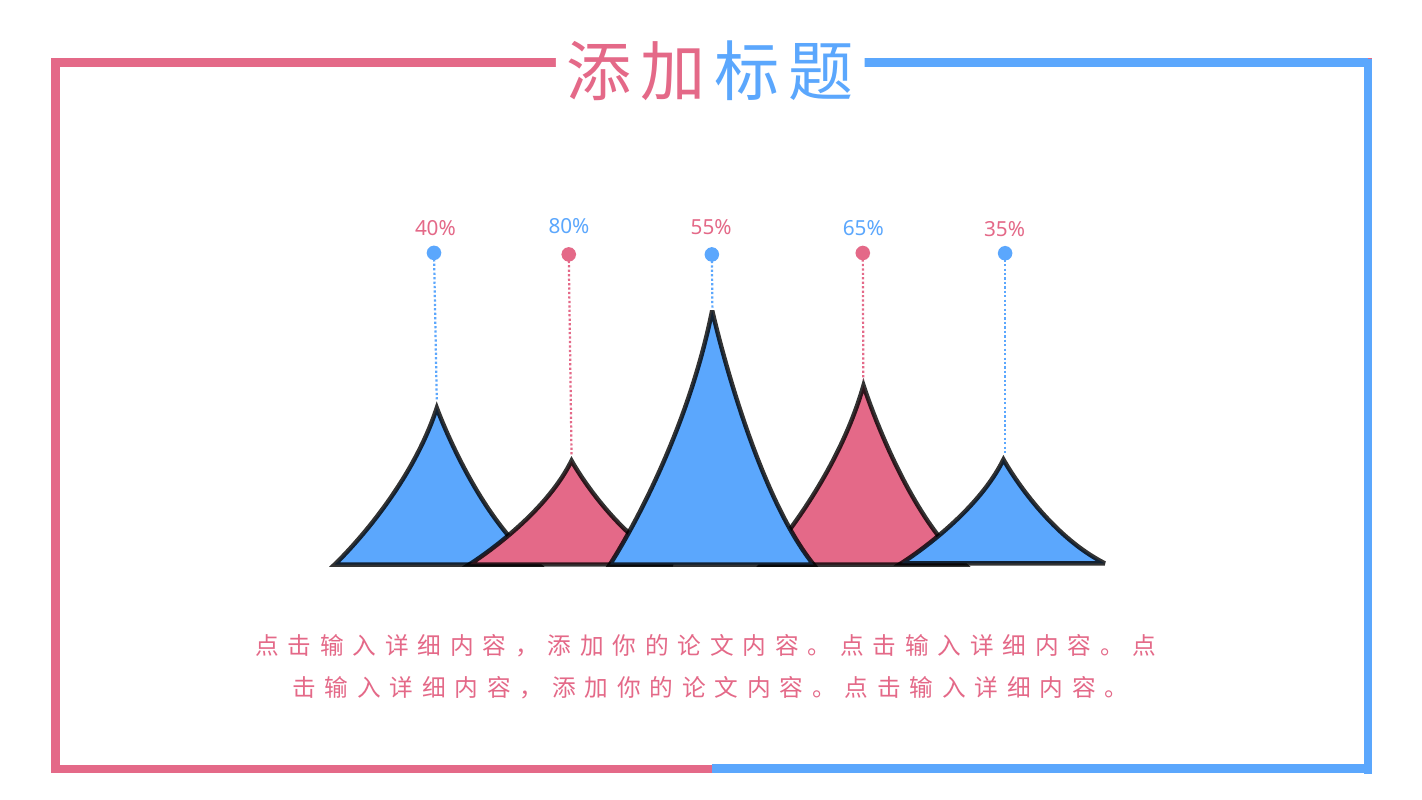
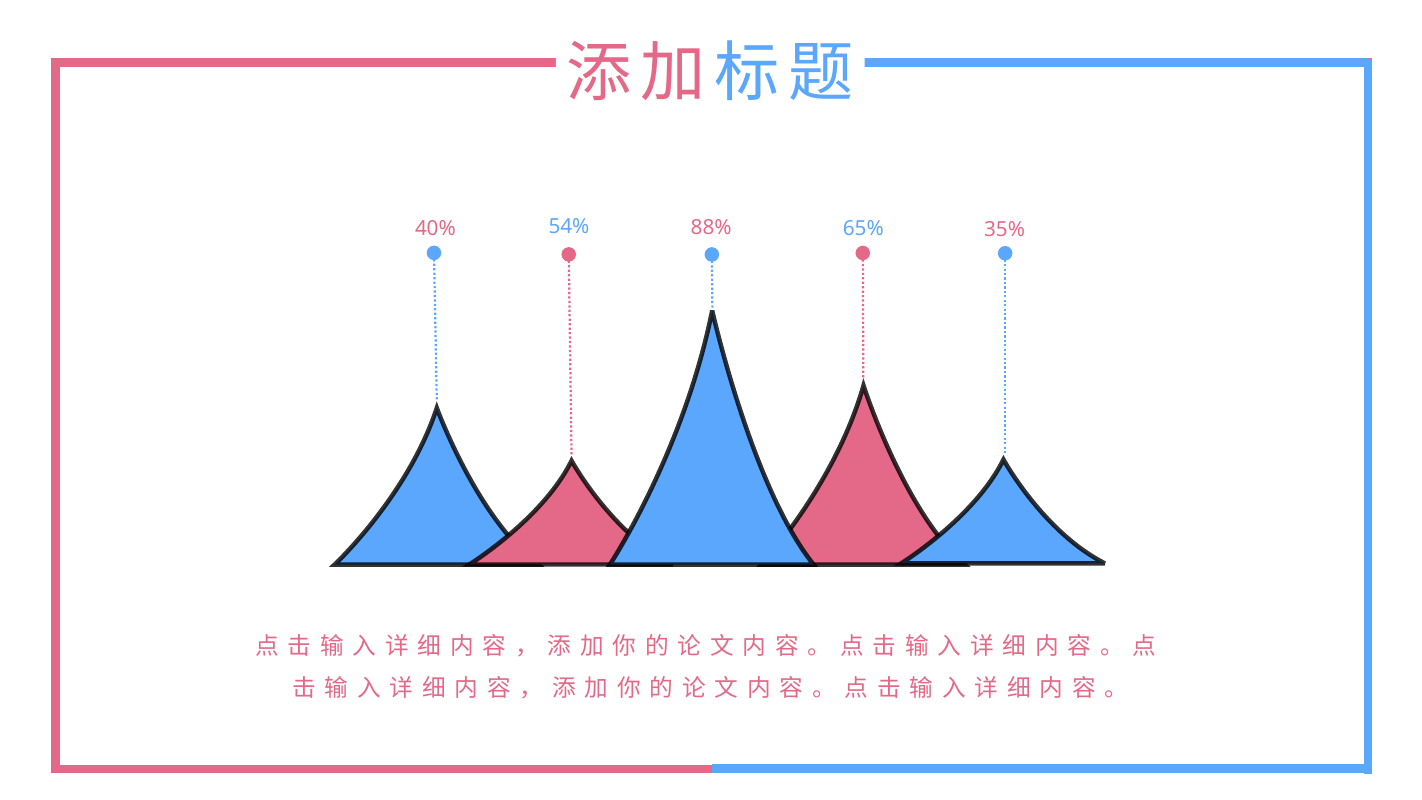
55%: 55% -> 88% (711, 228)
80%: 80% -> 54% (569, 227)
